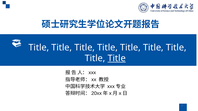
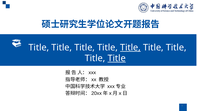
Title underline: none -> present (130, 48)
